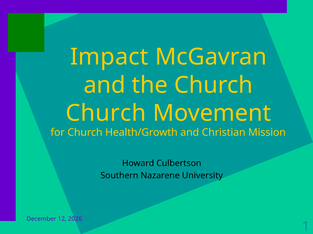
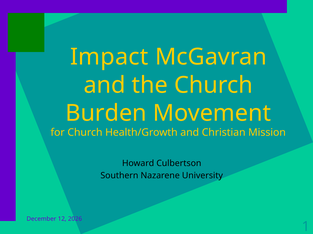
Church: Church -> Burden (106, 114)
